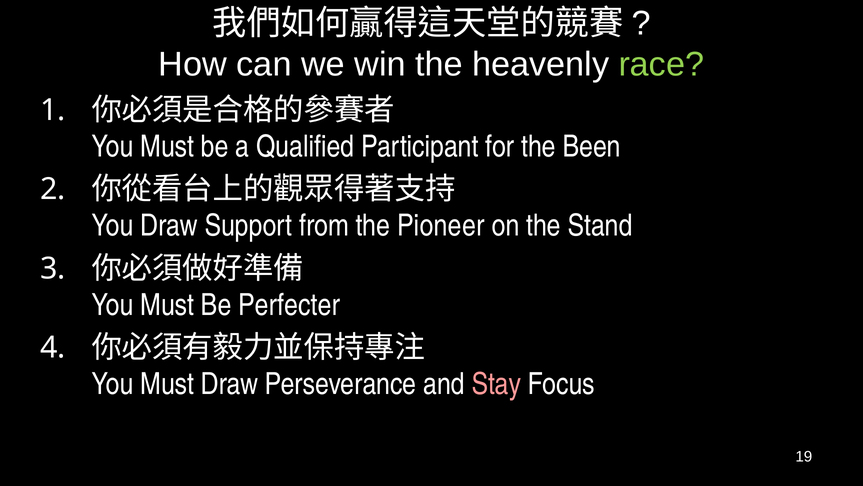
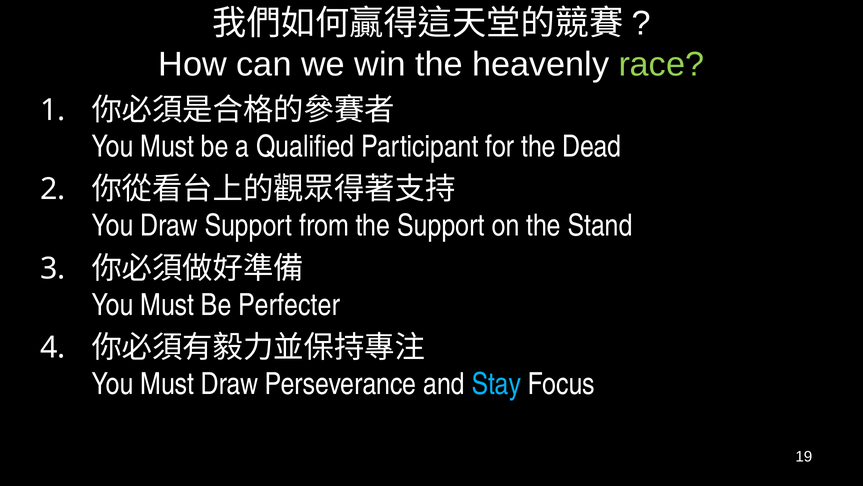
Been: Been -> Dead (592, 146)
the Pioneer: Pioneer -> Support (441, 226)
Stay colour: pink -> light blue (496, 384)
